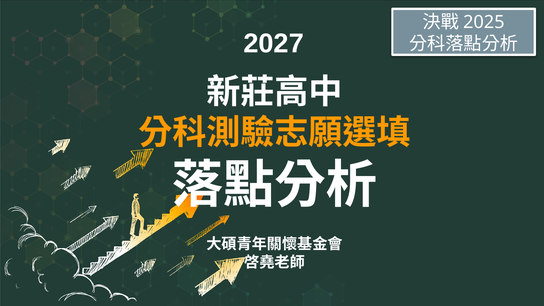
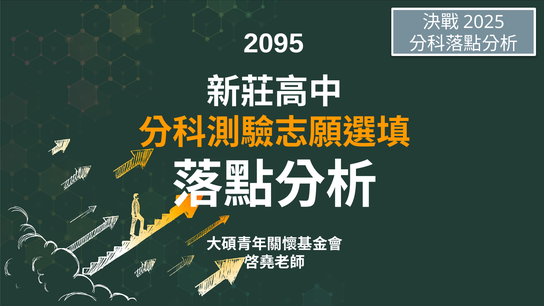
2027: 2027 -> 2095 (274, 44)
